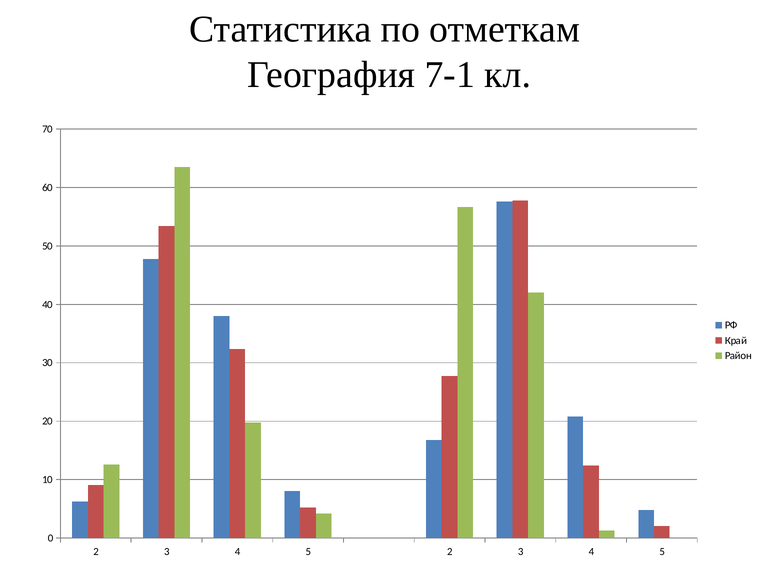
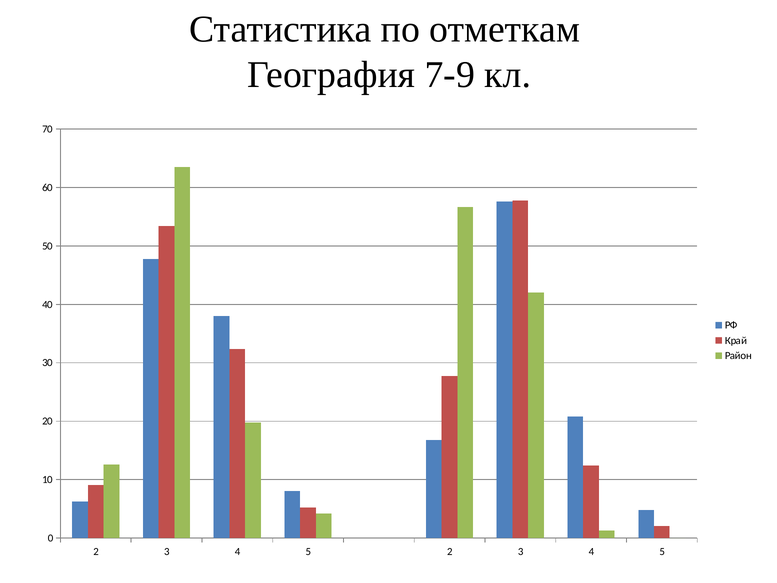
7-1: 7-1 -> 7-9 (450, 75)
